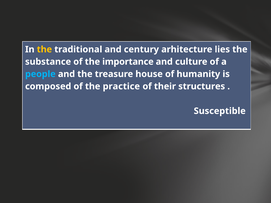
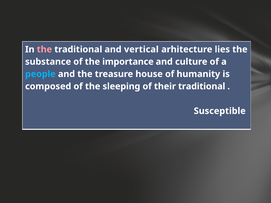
the colour: yellow -> pink (44, 49)
century: century -> vertical (141, 49)
practice: practice -> sleeping (121, 86)
their structures: structures -> traditional (202, 86)
